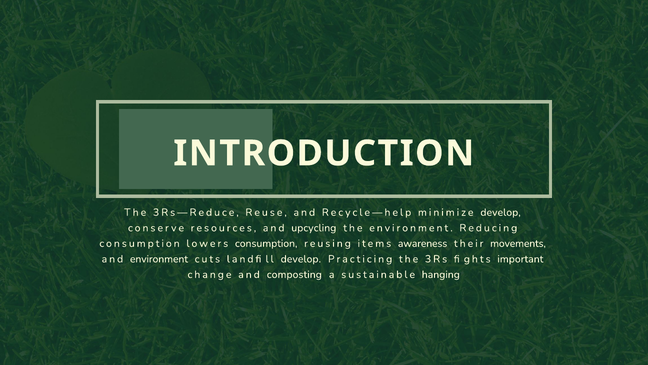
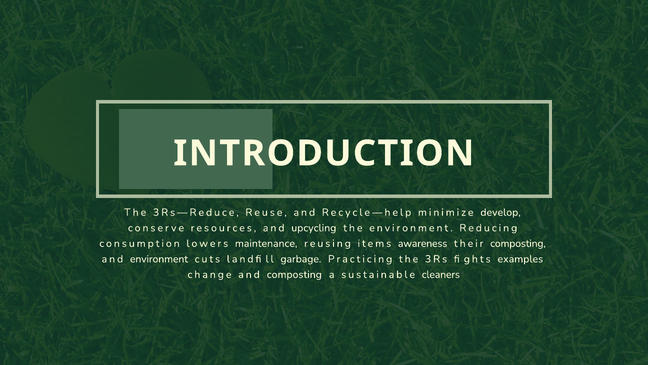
lowers consumption: consumption -> maintenance (266, 243)
their movements: movements -> composting (518, 243)
develop: develop -> garbage (301, 259)
important: important -> examples (520, 259)
hanging: hanging -> cleaners (441, 274)
